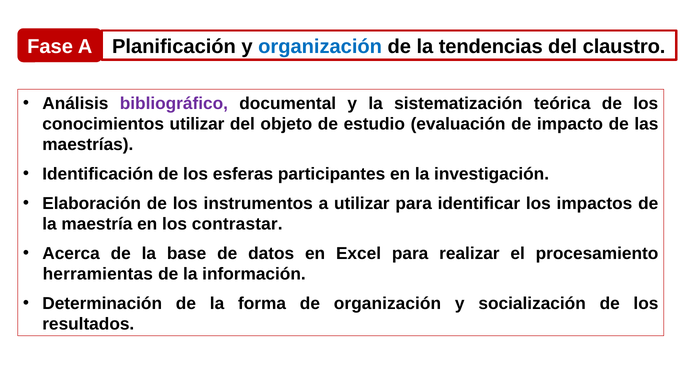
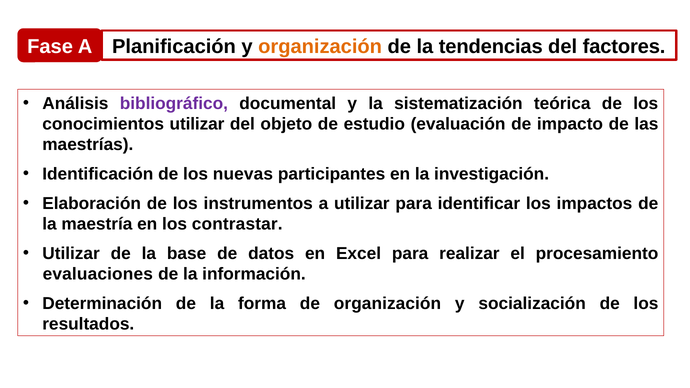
organización colour: blue -> orange (320, 46)
claustro: claustro -> factores (624, 46)
esferas: esferas -> nuevas (243, 174)
Acerca: Acerca -> Utilizar (71, 253)
herramientas: herramientas -> evaluaciones (98, 274)
